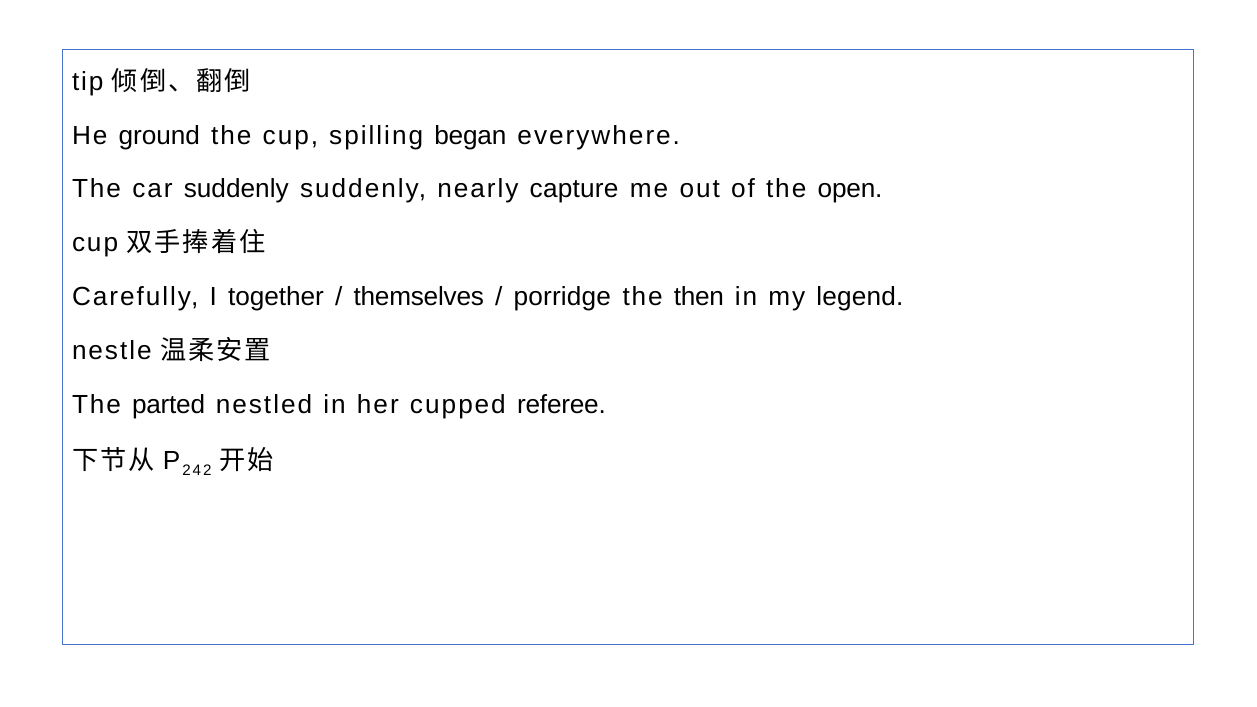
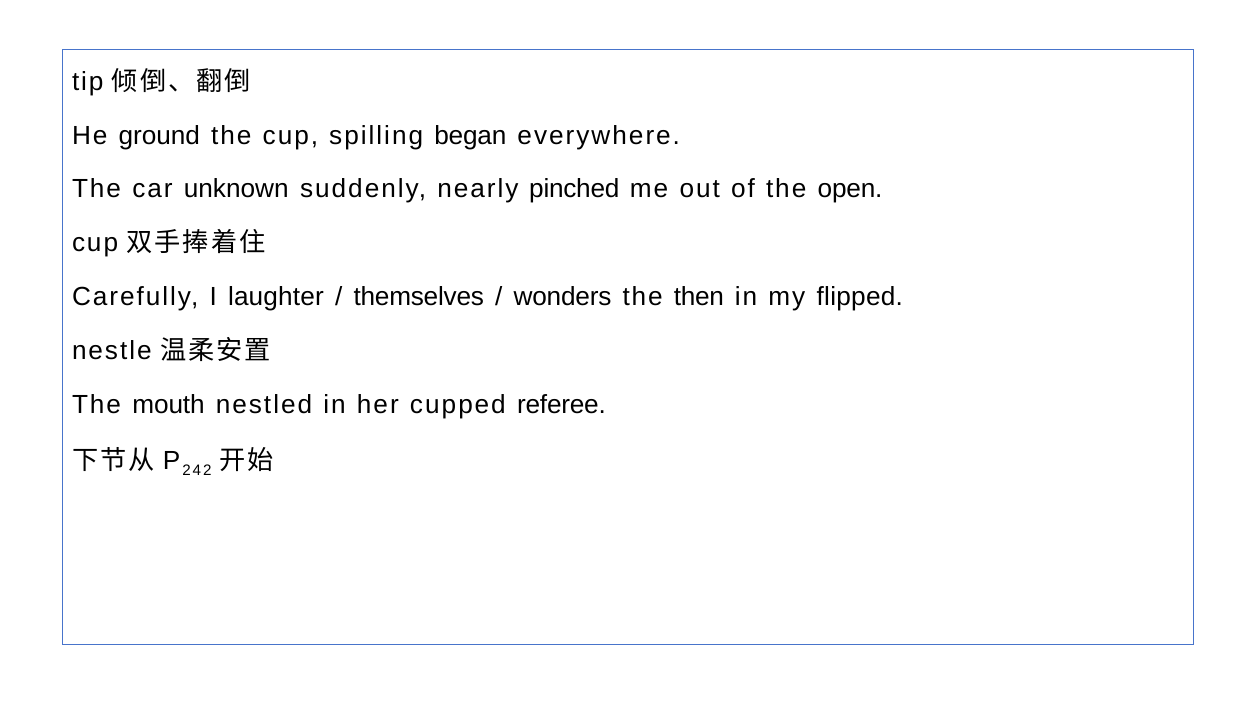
car suddenly: suddenly -> unknown (236, 189)
capture: capture -> pinched (574, 189)
together: together -> laughter (276, 297)
porridge: porridge -> wonders (562, 297)
legend: legend -> flipped (860, 297)
parted: parted -> mouth (169, 405)
